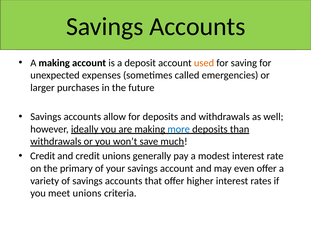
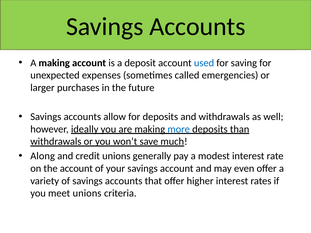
used colour: orange -> blue (204, 63)
Credit: Credit -> Along (43, 156)
the primary: primary -> account (76, 169)
